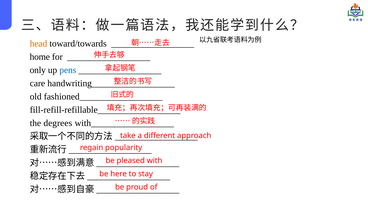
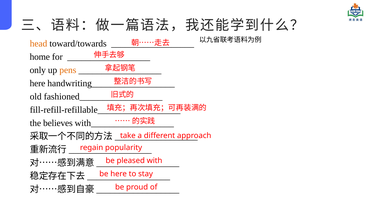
pens colour: blue -> orange (68, 70)
care: care -> here (38, 83)
degrees: degrees -> believes (58, 123)
